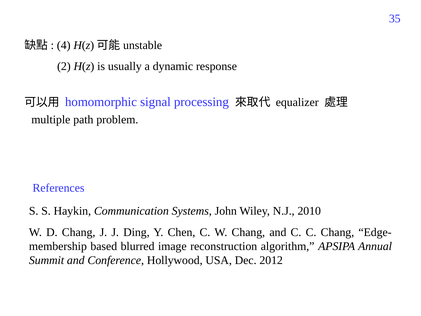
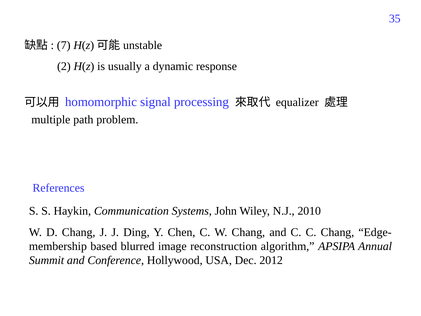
4: 4 -> 7 (64, 45)
